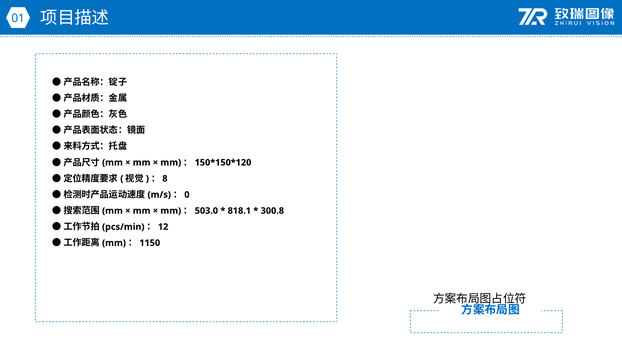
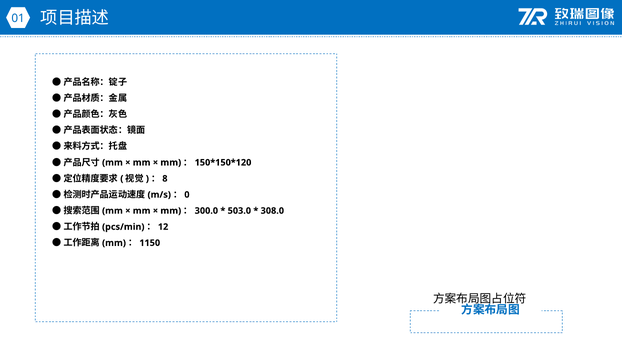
503.0: 503.0 -> 300.0 (206, 211)
818.1: 818.1 -> 503.0 (239, 211)
300.8: 300.8 -> 308.0 (272, 211)
